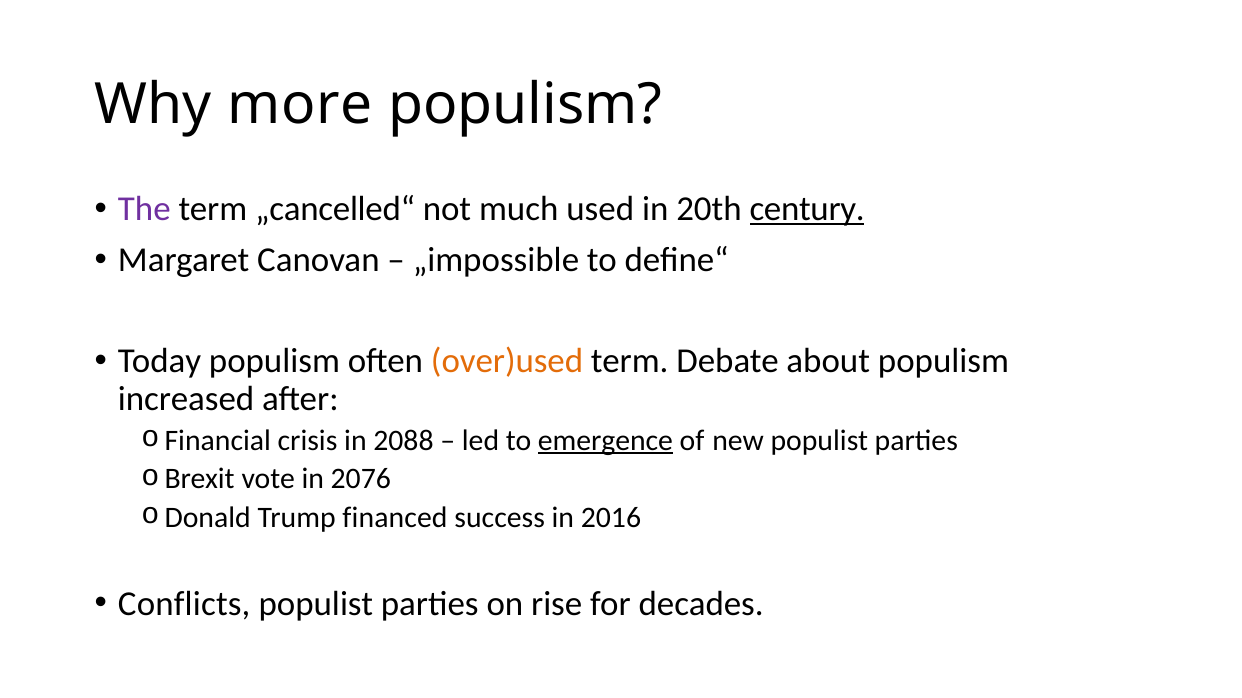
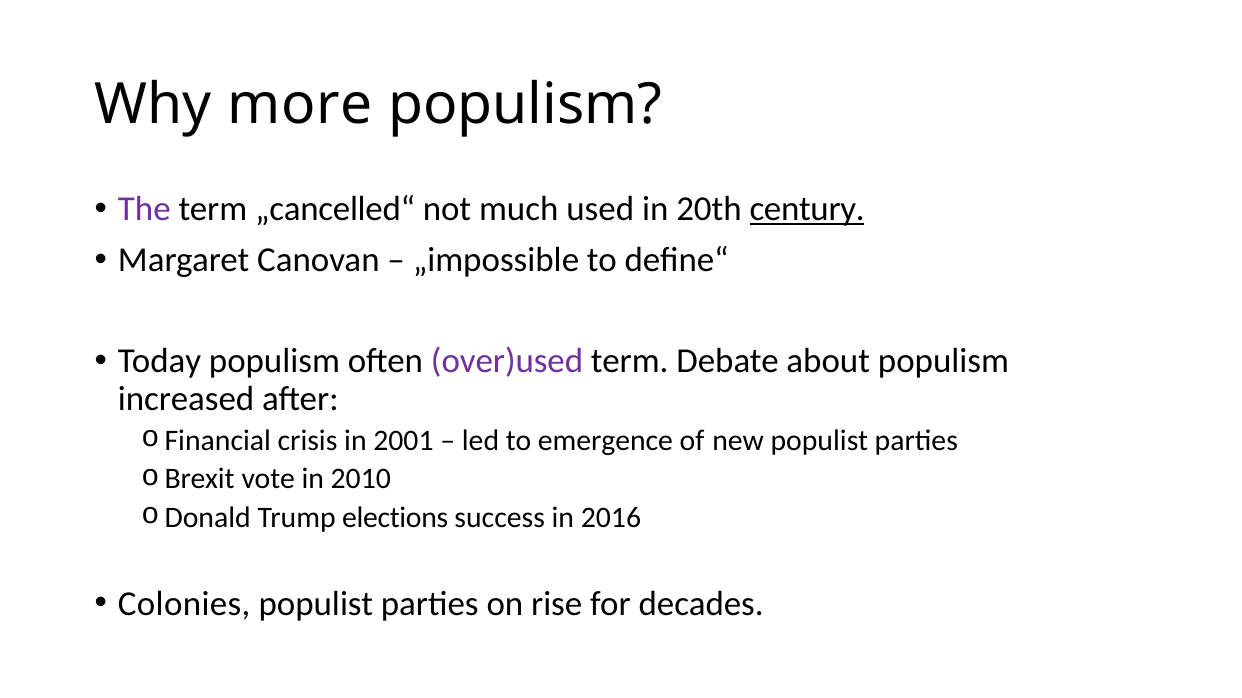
over)used colour: orange -> purple (507, 361)
2088: 2088 -> 2001 (403, 441)
emergence underline: present -> none (605, 441)
2076: 2076 -> 2010 (361, 479)
financed: financed -> elections (395, 518)
Conflicts: Conflicts -> Colonies (184, 604)
